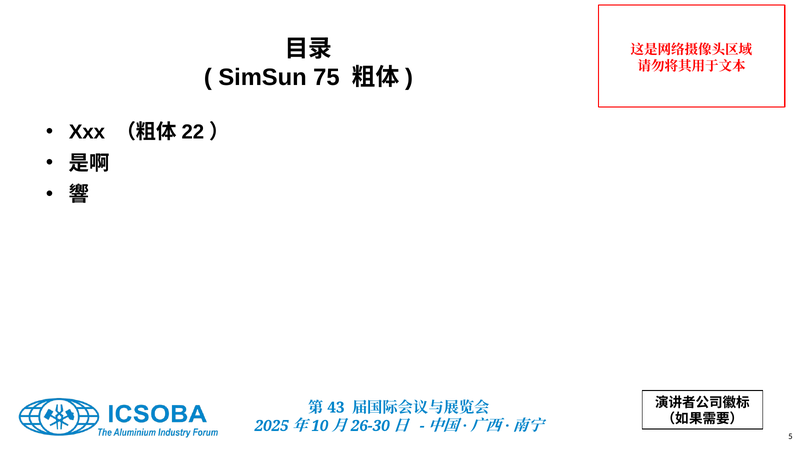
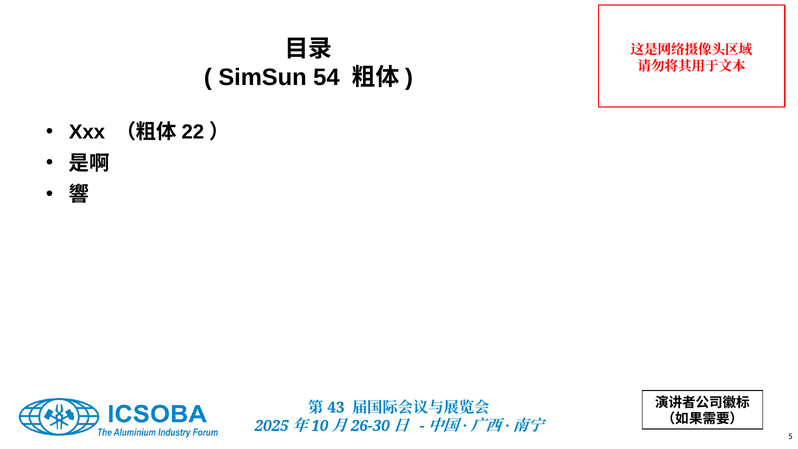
75: 75 -> 54 (326, 77)
